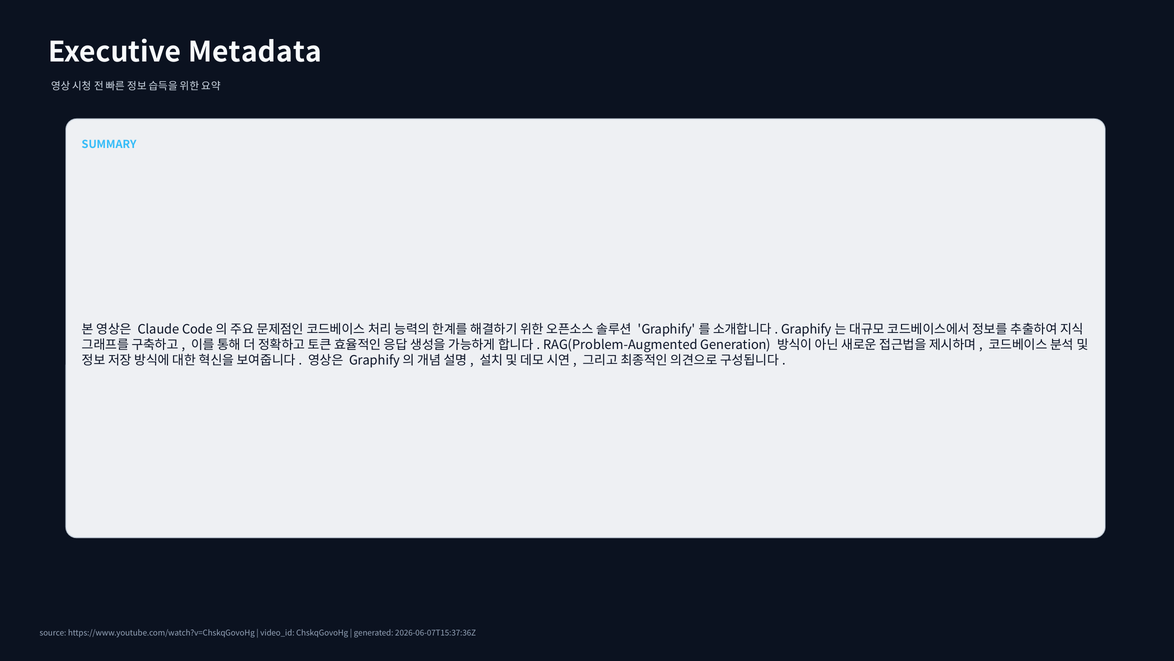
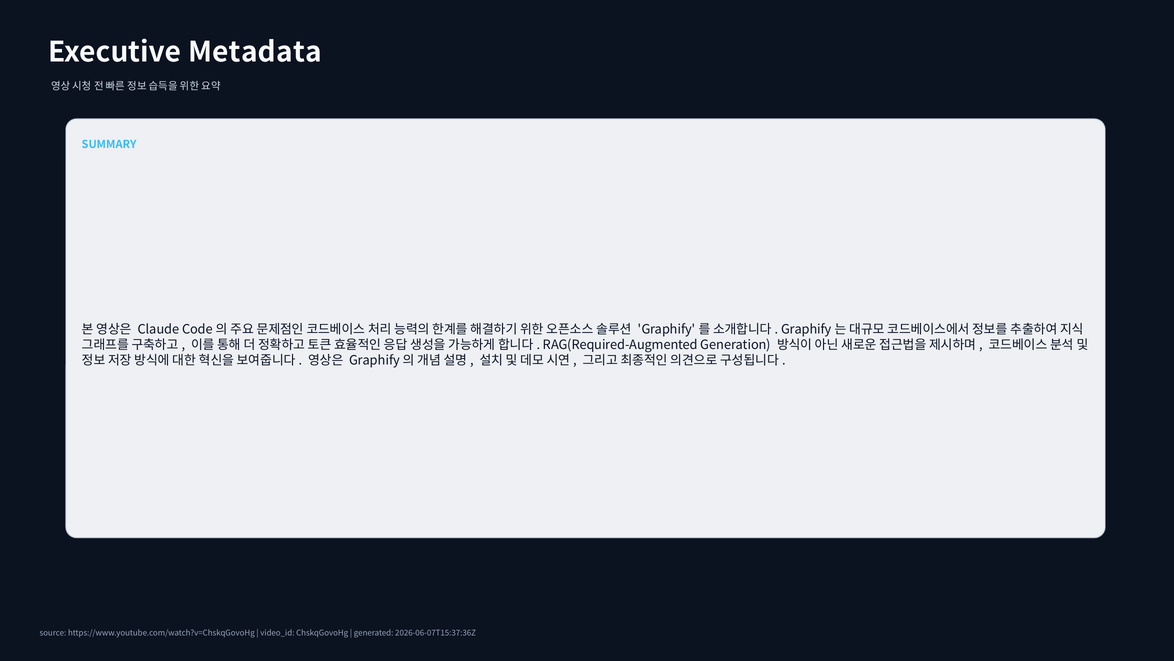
RAG(Problem-Augmented: RAG(Problem-Augmented -> RAG(Required-Augmented (620, 345)
